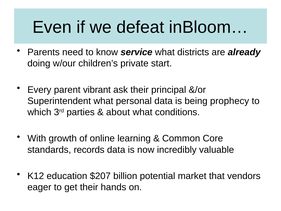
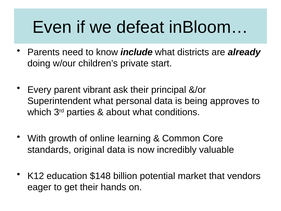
service: service -> include (137, 52)
prophecy: prophecy -> approves (230, 101)
records: records -> original (89, 150)
$207: $207 -> $148 (100, 176)
